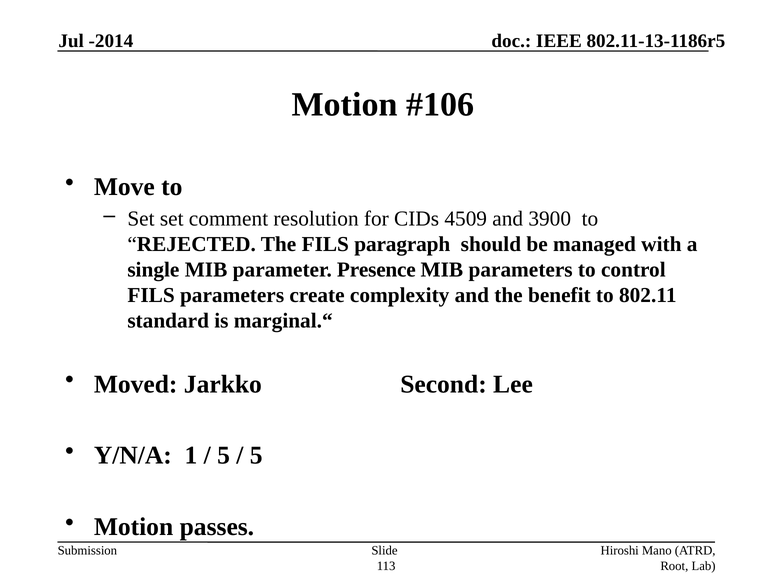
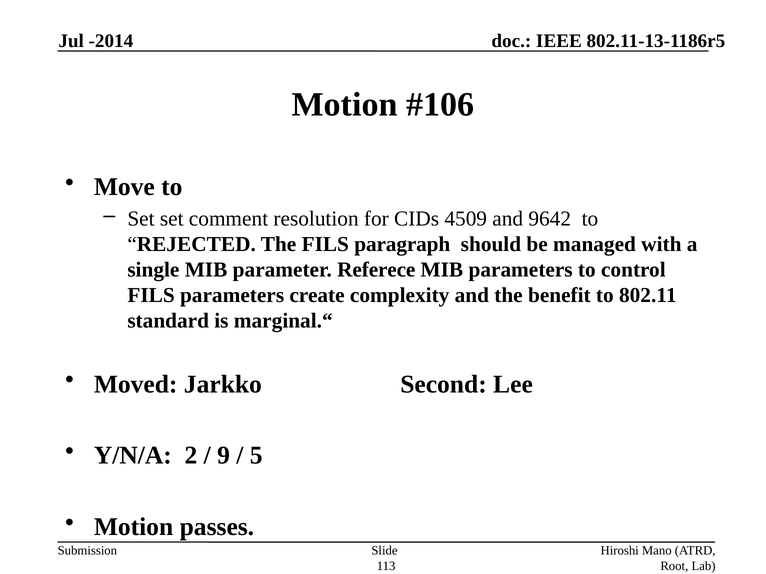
3900: 3900 -> 9642 (550, 219)
Presence: Presence -> Referece (376, 270)
1: 1 -> 2 (191, 456)
5: 5 -> 9 (224, 456)
